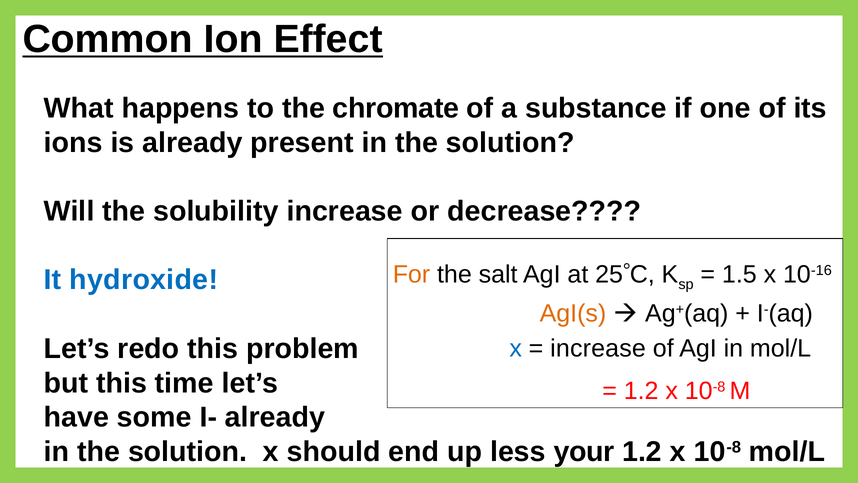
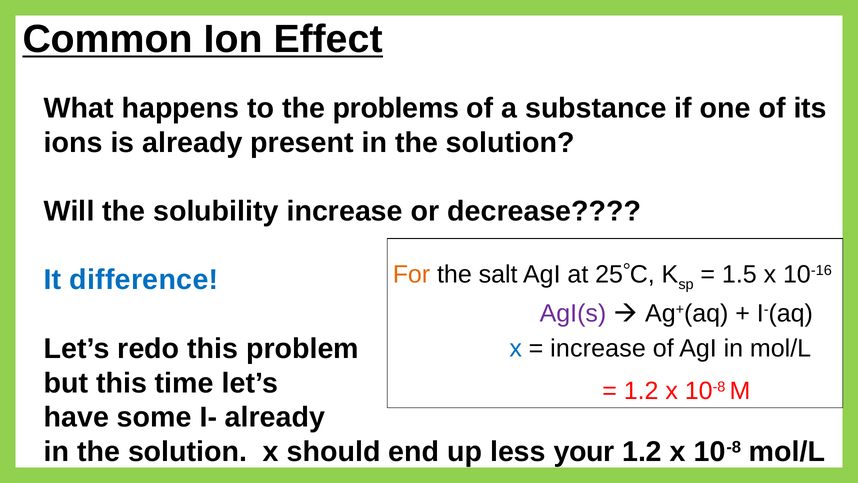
chromate: chromate -> problems (396, 108)
hydroxide: hydroxide -> difference (144, 280)
AgI(s colour: orange -> purple (573, 313)
